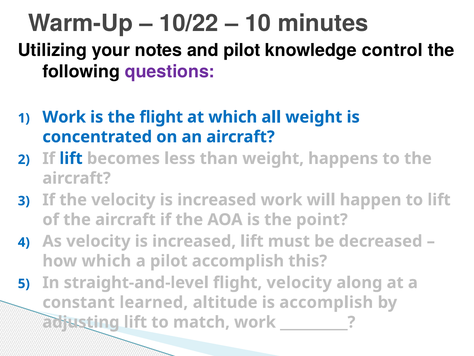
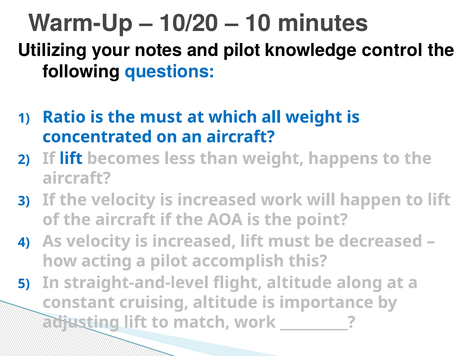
10/22: 10/22 -> 10/20 (189, 23)
questions colour: purple -> blue (170, 71)
Work: Work -> Ratio (64, 117)
the flight: flight -> must (161, 117)
how which: which -> acting (107, 261)
flight velocity: velocity -> altitude (299, 282)
learned: learned -> cruising (154, 302)
is accomplish: accomplish -> importance (326, 302)
